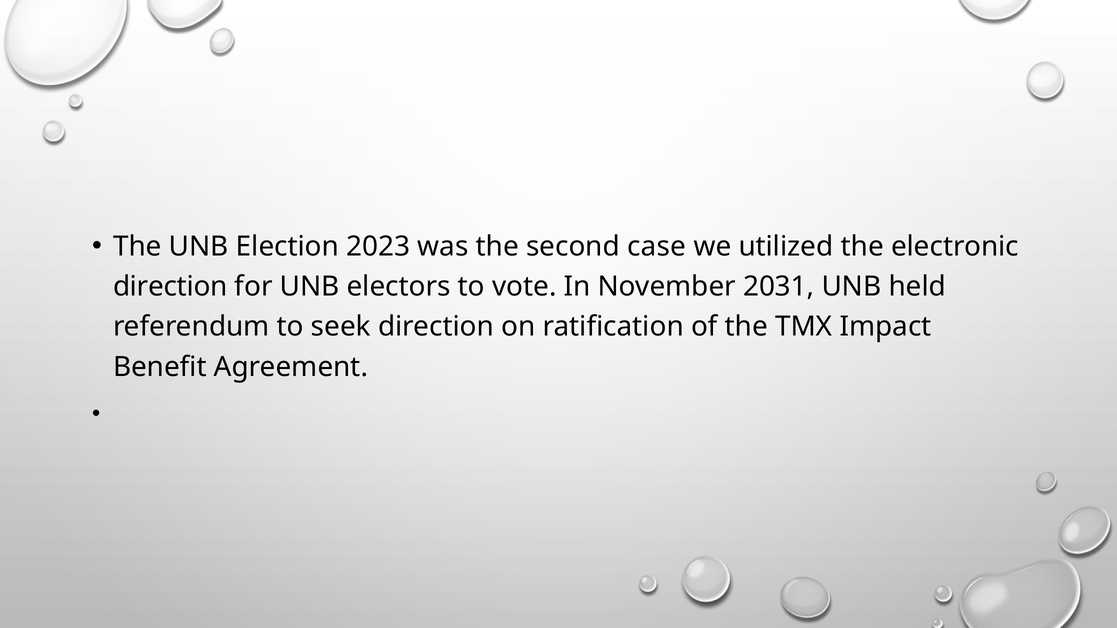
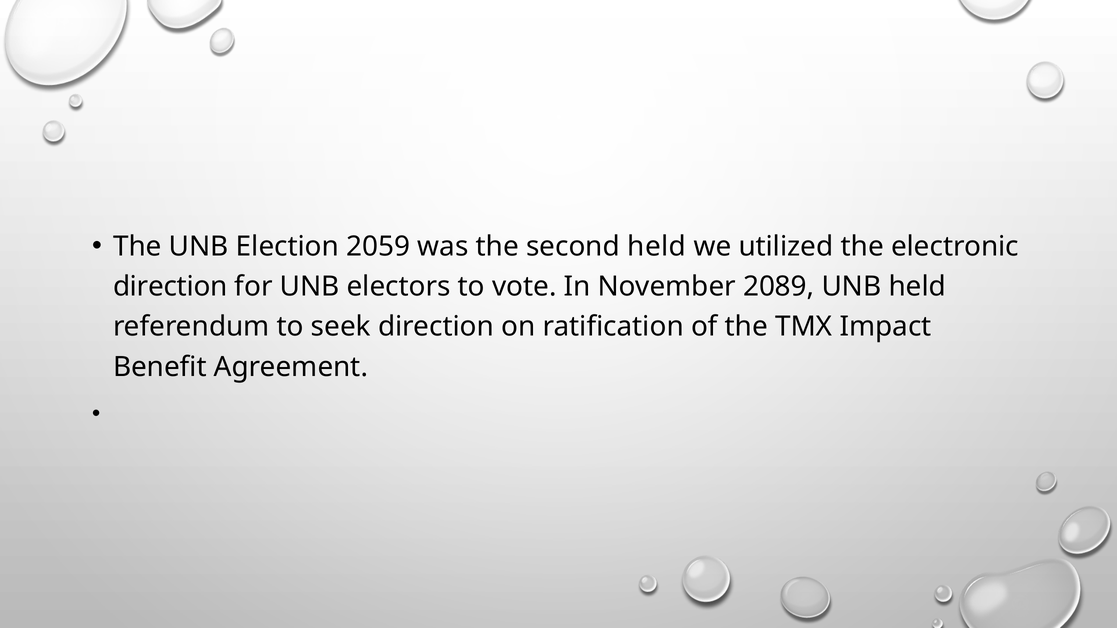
2023: 2023 -> 2059 (378, 246)
second case: case -> held (657, 246)
2031: 2031 -> 2089 (779, 287)
